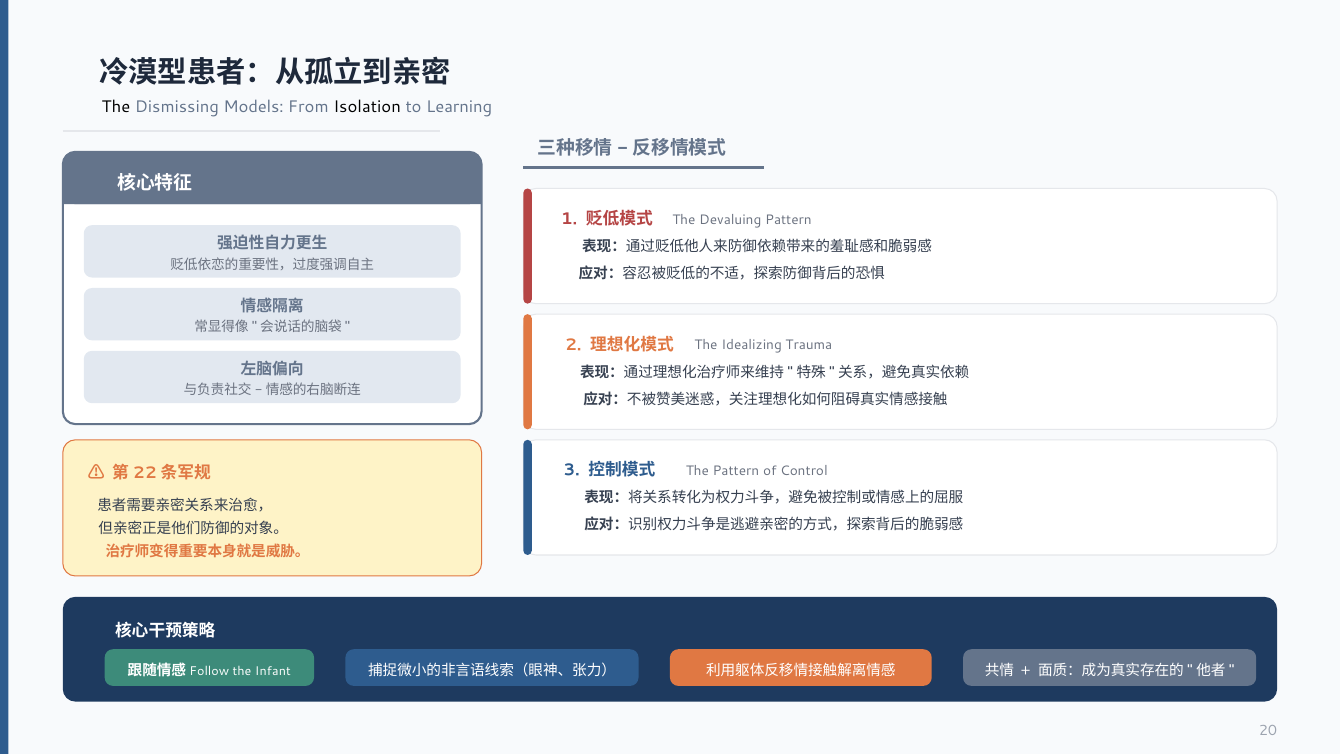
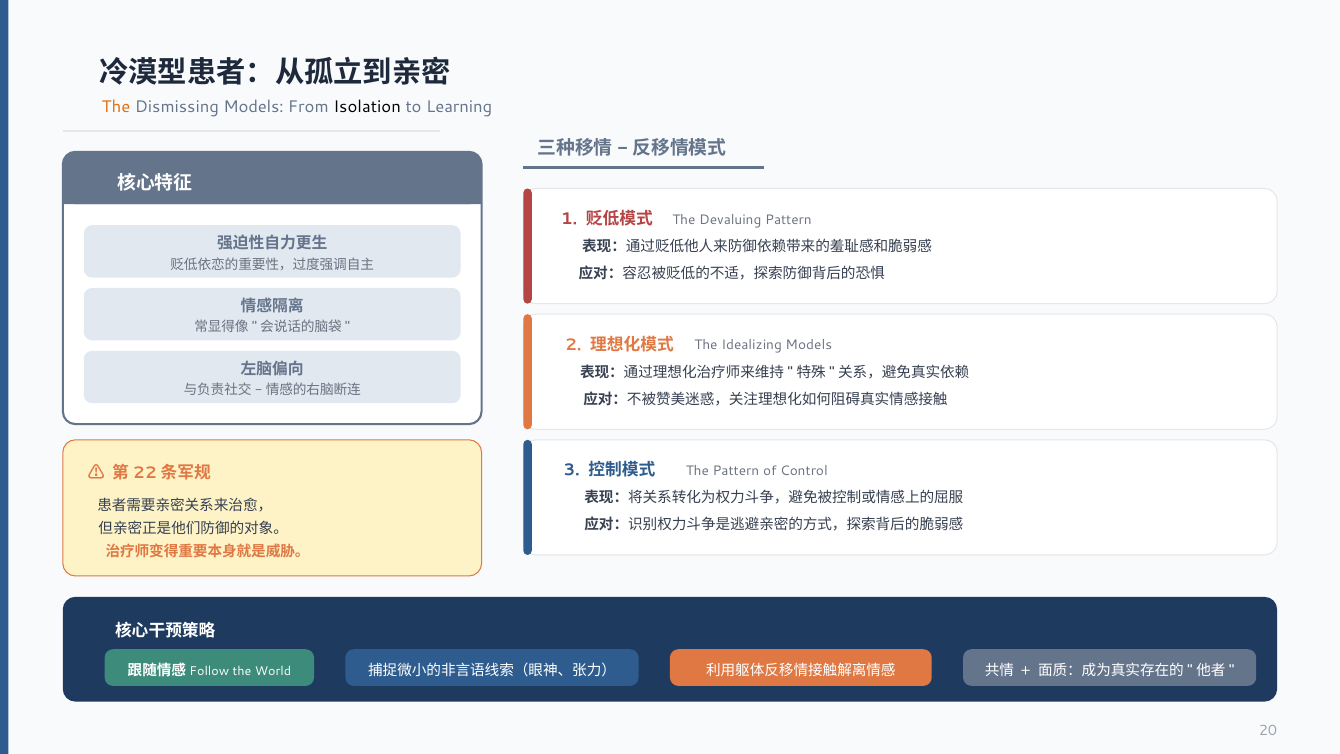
The colour: black -> orange (116, 107)
Idealizing Trauma: Trauma -> Models (809, 345)
Infant: Infant -> World (273, 671)
